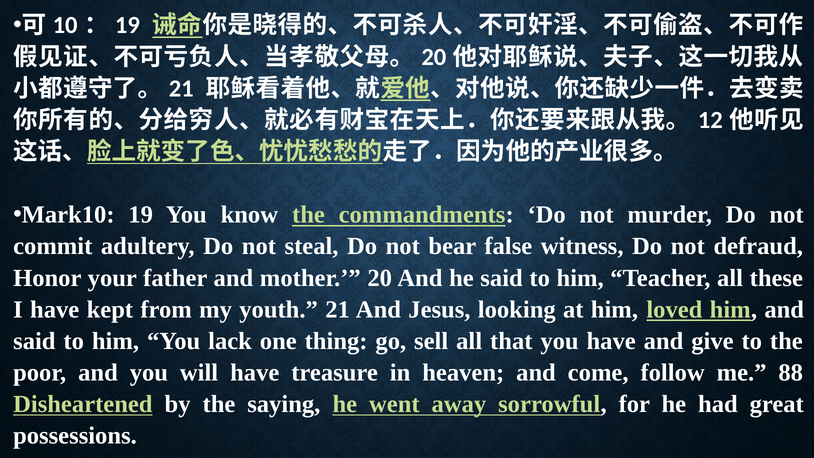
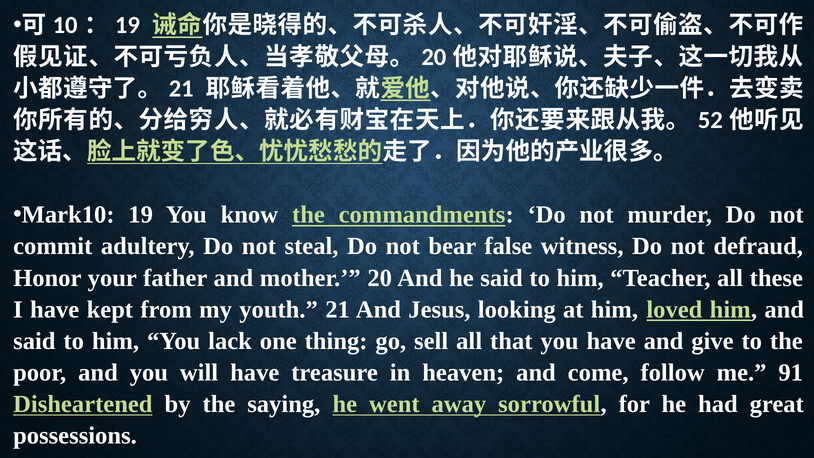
12: 12 -> 52 (710, 120)
88: 88 -> 91 (791, 373)
